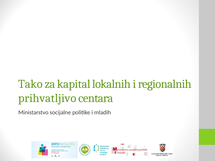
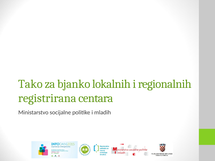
kapital: kapital -> bjanko (74, 84)
prihvatljivo: prihvatljivo -> registrirana (47, 98)
